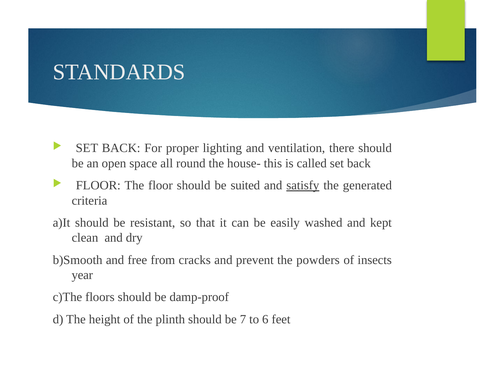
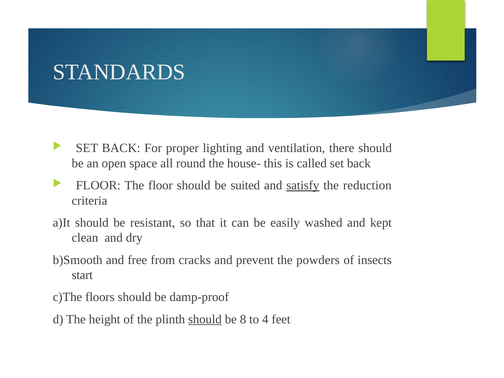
generated: generated -> reduction (367, 185)
year: year -> start (82, 275)
should underline: none -> present (205, 319)
7: 7 -> 8 (243, 319)
6: 6 -> 4 (265, 319)
